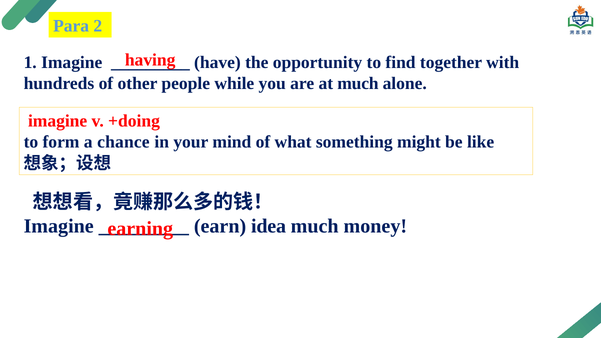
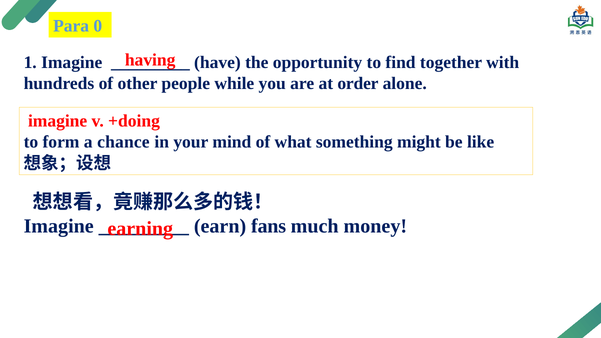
2: 2 -> 0 (98, 26)
at much: much -> order (358, 83)
idea: idea -> fans (269, 226)
